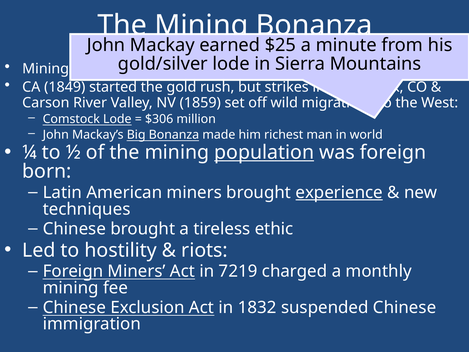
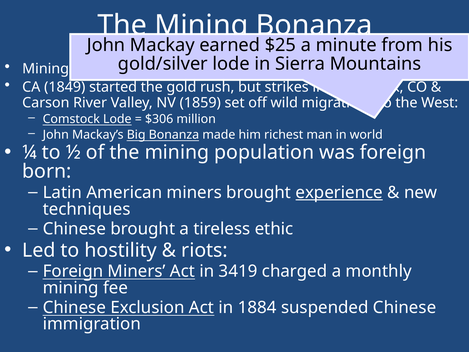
population underline: present -> none (264, 152)
7219: 7219 -> 3419 (238, 271)
1832: 1832 -> 1884 (257, 307)
